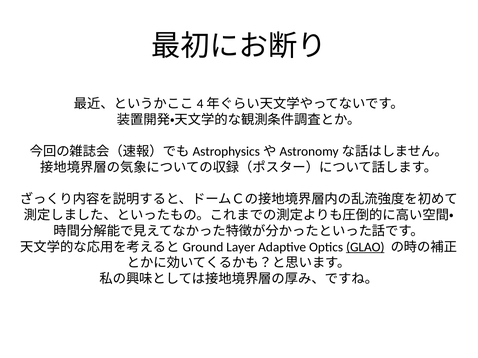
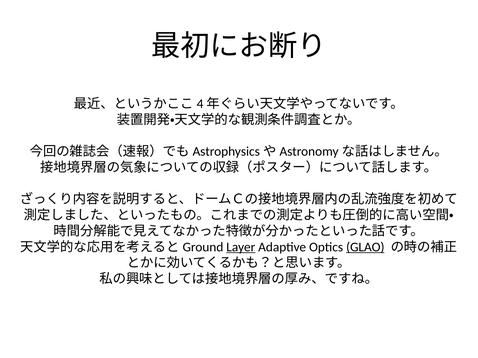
Layer underline: none -> present (241, 247)
